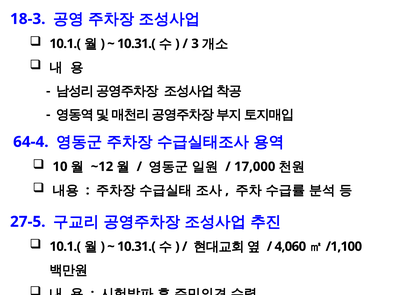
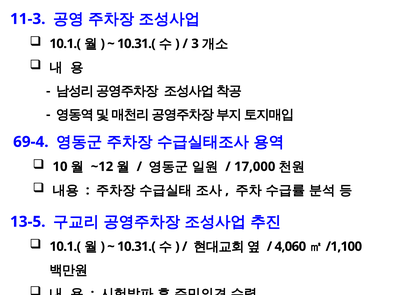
18-3: 18-3 -> 11-3 (28, 19)
64-4: 64-4 -> 69-4 (31, 142)
27-5: 27-5 -> 13-5 (28, 222)
